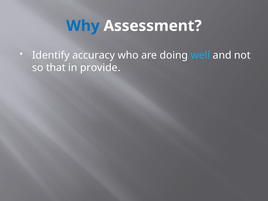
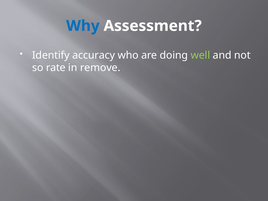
well colour: light blue -> light green (200, 55)
that: that -> rate (56, 68)
provide: provide -> remove (100, 68)
